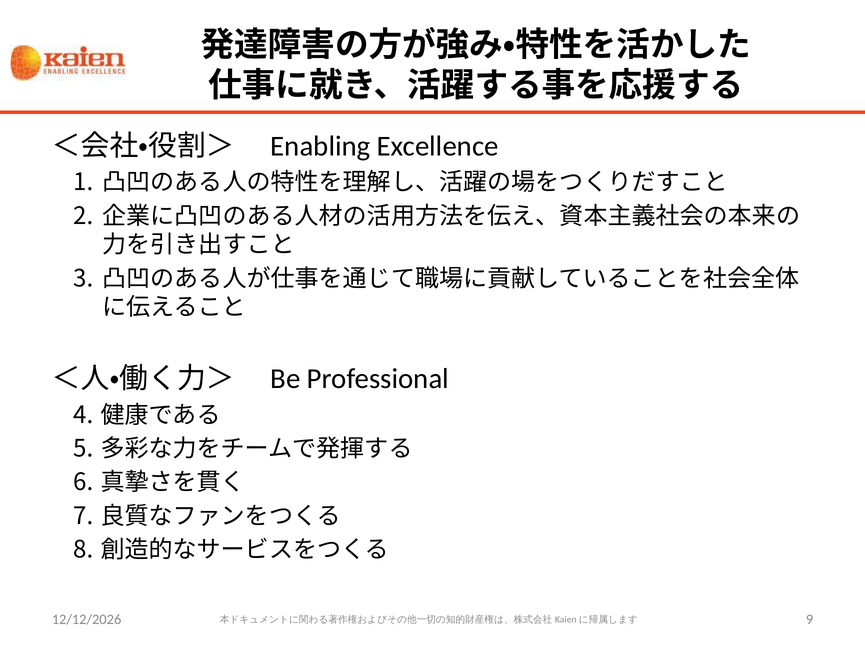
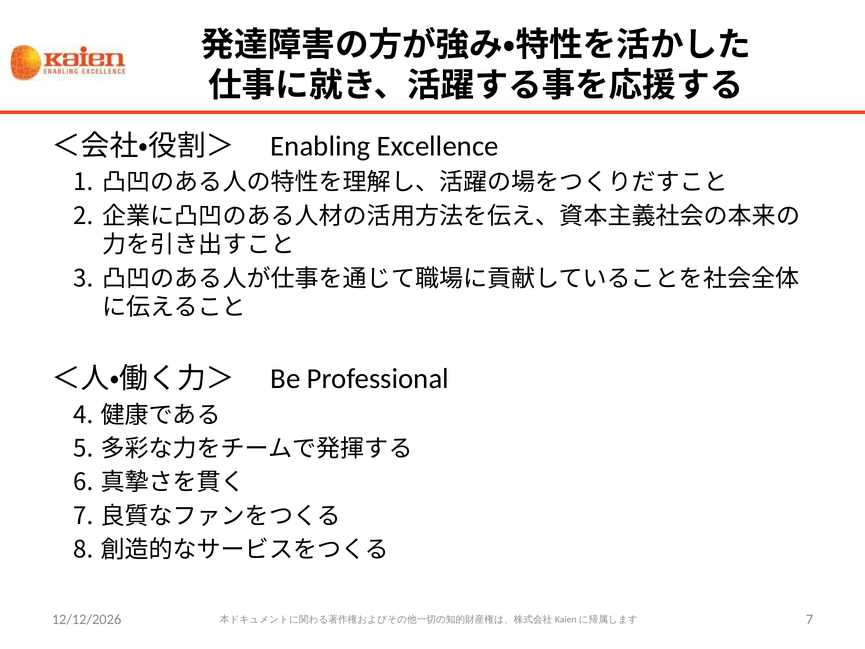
9: 9 -> 7 (810, 619)
